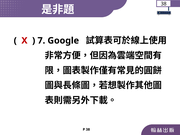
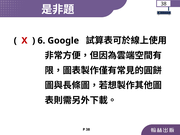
7: 7 -> 6 (41, 41)
